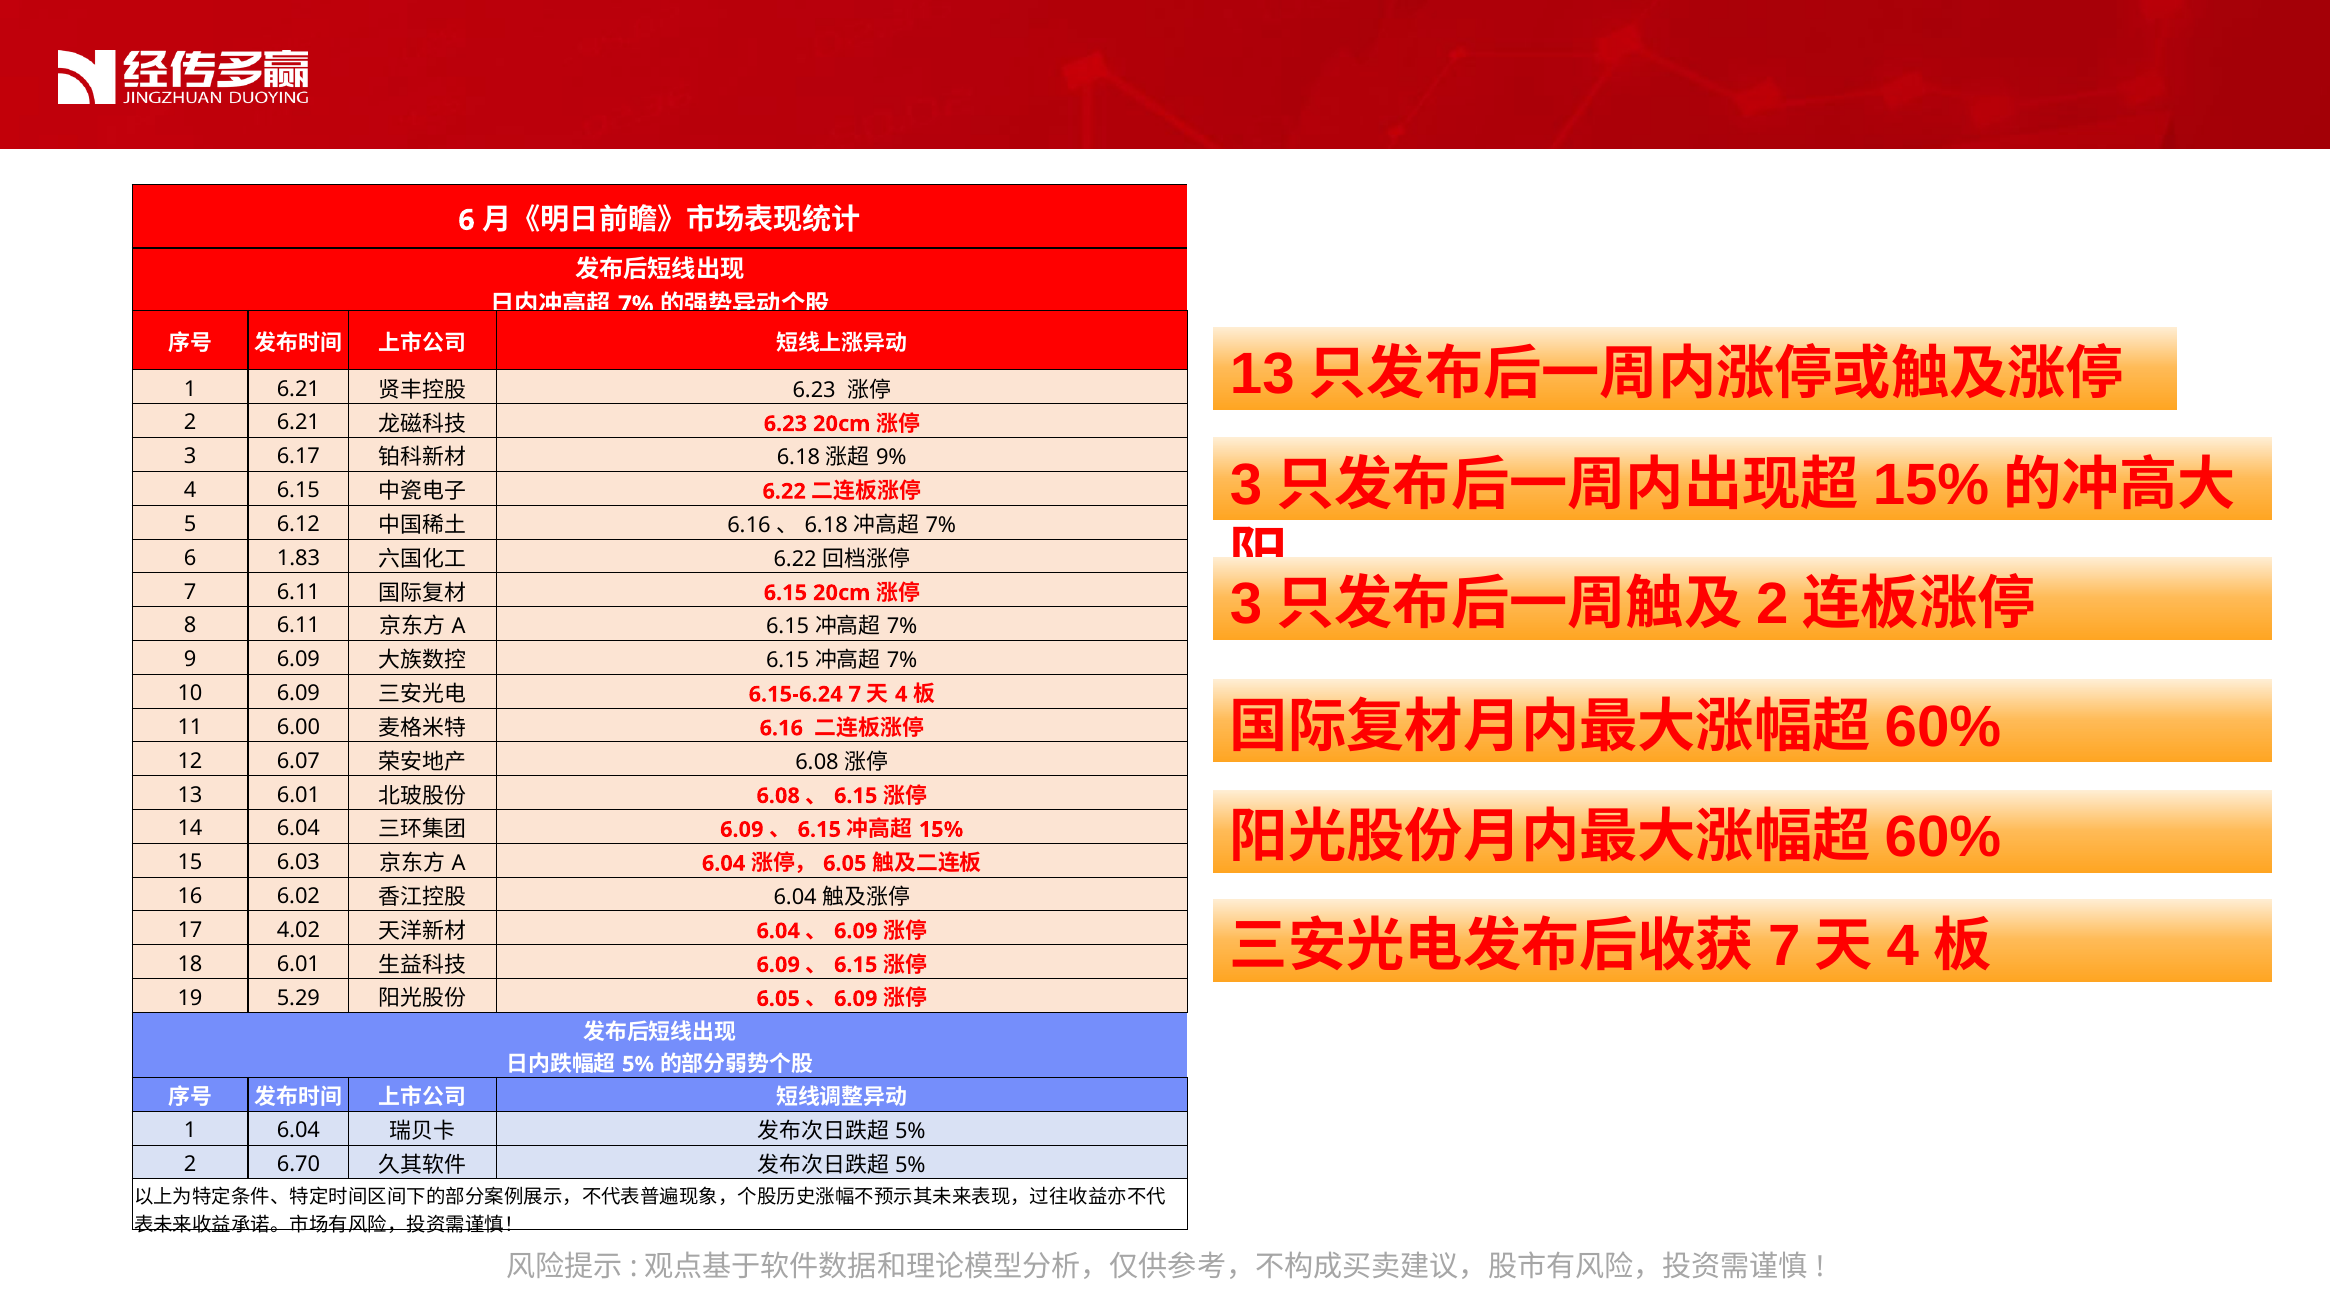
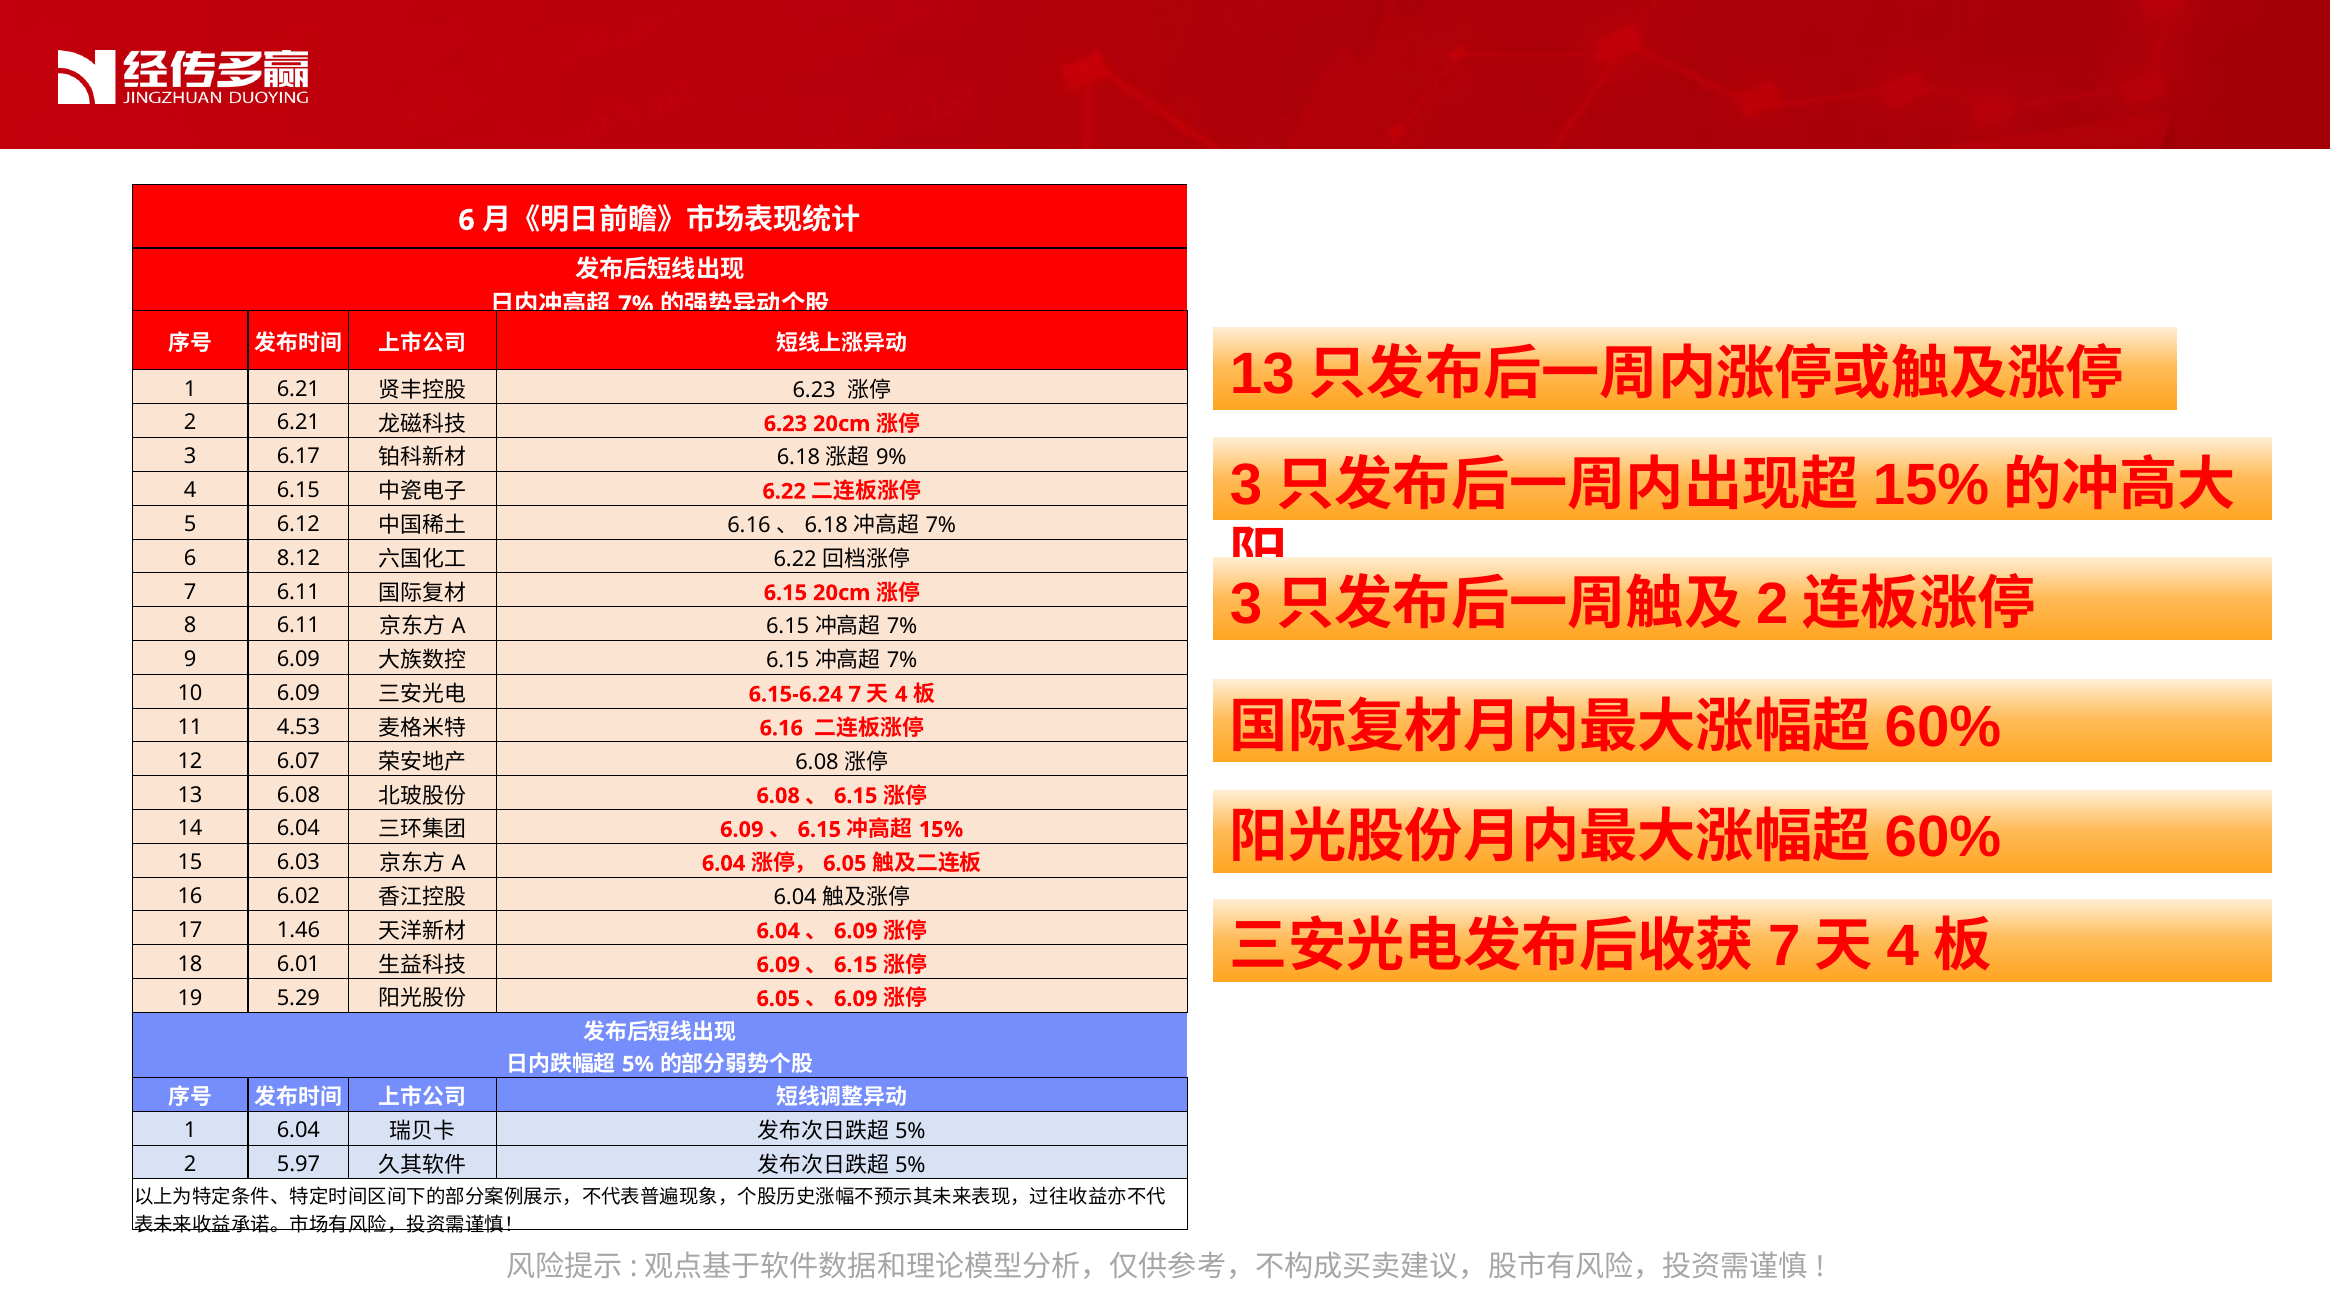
1.83: 1.83 -> 8.12 (298, 558)
6.00: 6.00 -> 4.53 (298, 727)
13 6.01: 6.01 -> 6.08 (298, 795)
4.02: 4.02 -> 1.46 (298, 930)
6.70: 6.70 -> 5.97 (298, 1165)
